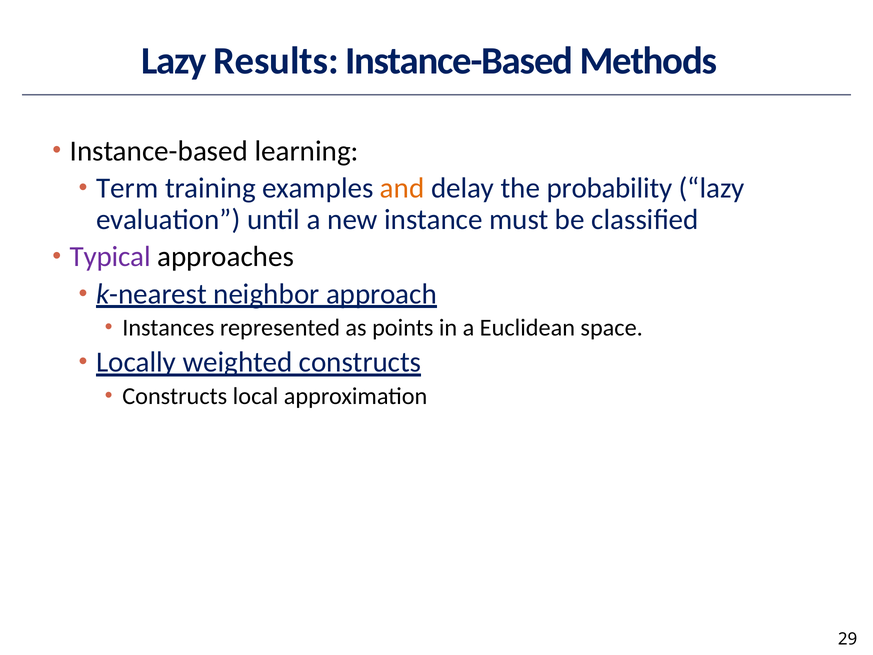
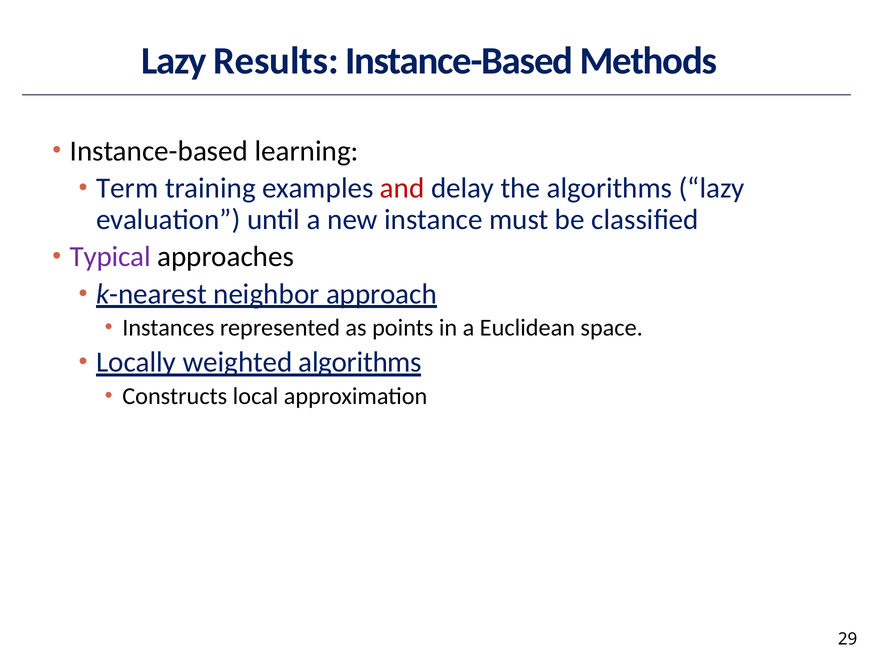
and colour: orange -> red (402, 188)
the probability: probability -> algorithms (609, 188)
weighted constructs: constructs -> algorithms (360, 362)
